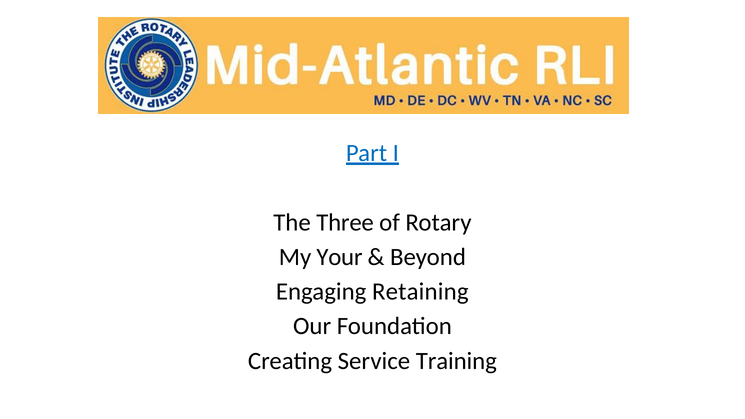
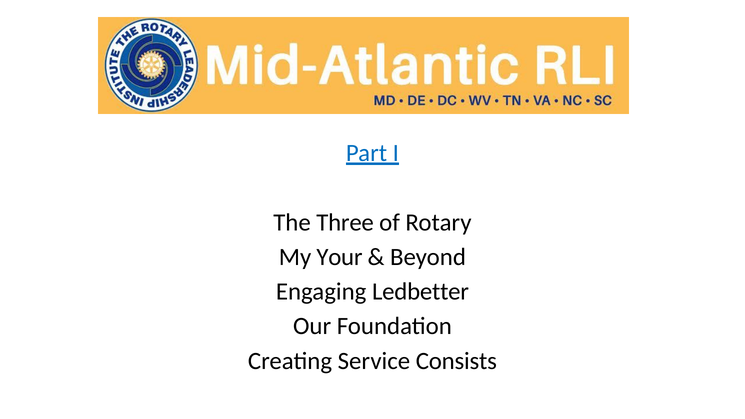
Retaining: Retaining -> Ledbetter (421, 292)
Training: Training -> Consists (456, 361)
